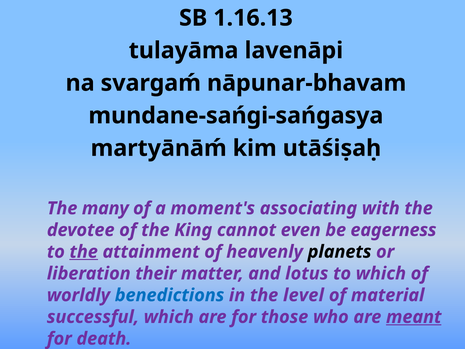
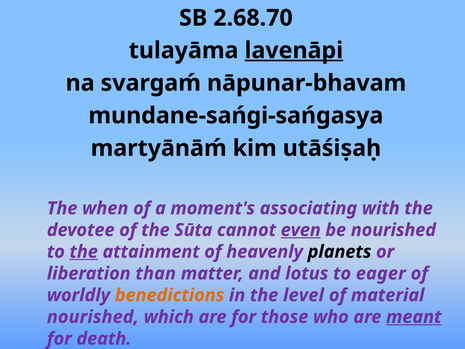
1.16.13: 1.16.13 -> 2.68.70 (253, 18)
lavenāpi underline: none -> present (294, 50)
many: many -> when (105, 208)
King: King -> Sūta (193, 230)
even underline: none -> present (301, 230)
be eagerness: eagerness -> nourished (393, 230)
their: their -> than (156, 273)
to which: which -> eager (381, 273)
benedictions colour: blue -> orange (170, 295)
successful: successful -> nourished (93, 317)
